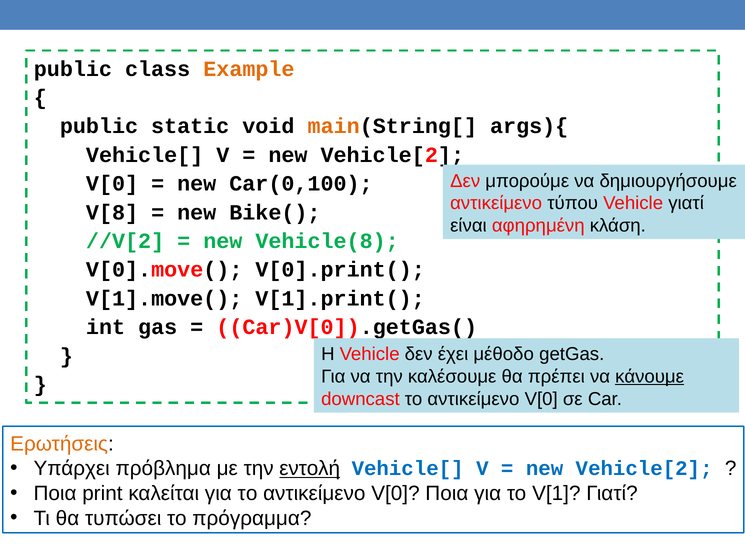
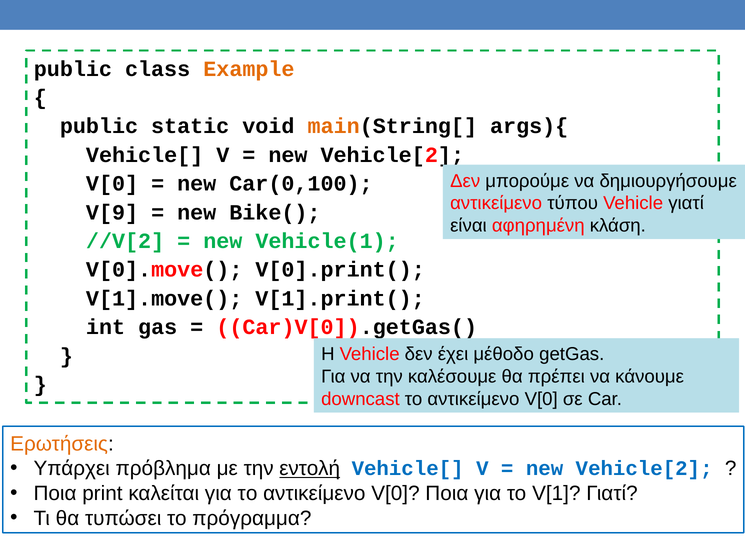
V[8: V[8 -> V[9 (112, 212)
Vehicle(8: Vehicle(8 -> Vehicle(1 (327, 241)
κάνουμε underline: present -> none (650, 377)
